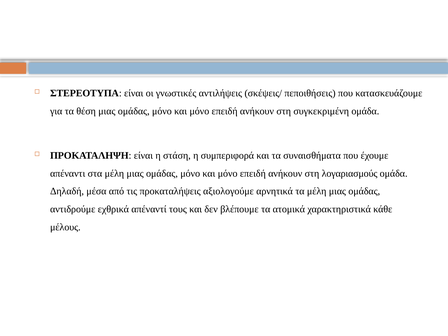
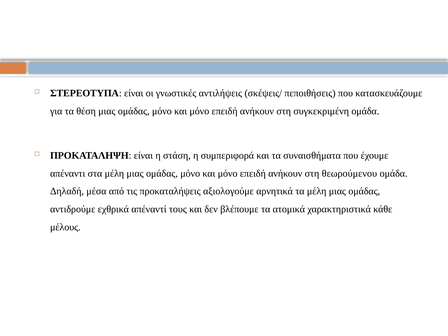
λογαριασμούς: λογαριασμούς -> θεωρούμενου (349, 173)
